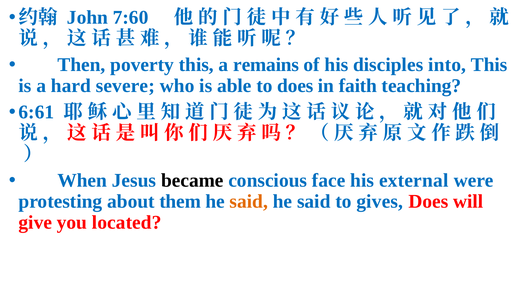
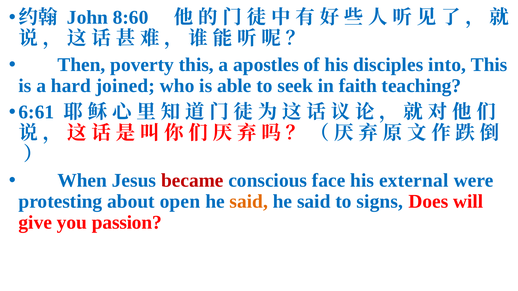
7:60: 7:60 -> 8:60 (131, 18)
remains: remains -> apostles (266, 65)
severe: severe -> joined (125, 86)
to does: does -> seek (295, 86)
became colour: black -> red (192, 181)
them: them -> open (180, 202)
gives: gives -> signs (380, 202)
located: located -> passion (127, 223)
